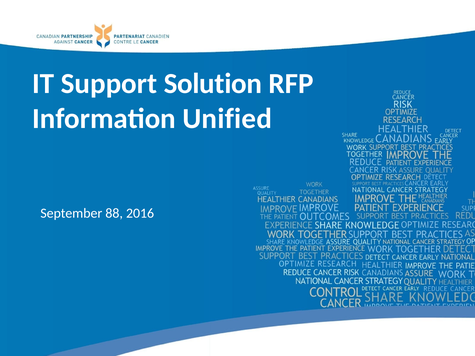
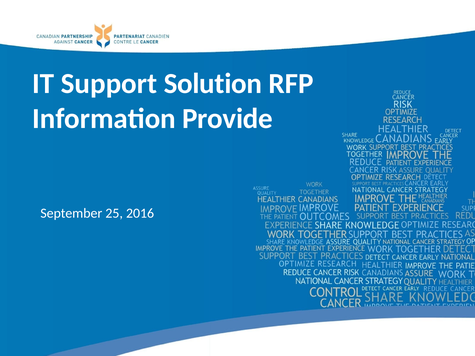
Unified: Unified -> Provide (227, 119)
88: 88 -> 25 (114, 214)
